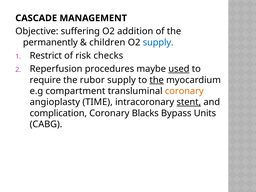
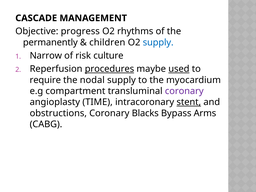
suffering: suffering -> progress (80, 31)
addition: addition -> rhythms (135, 31)
Restrict: Restrict -> Narrow (46, 56)
checks: checks -> culture (108, 56)
procedures underline: none -> present (109, 69)
rubor: rubor -> nodal (92, 80)
the underline: present -> none (157, 80)
coronary colour: orange -> purple (184, 91)
complication: complication -> obstructions (58, 113)
Units: Units -> Arms (205, 113)
